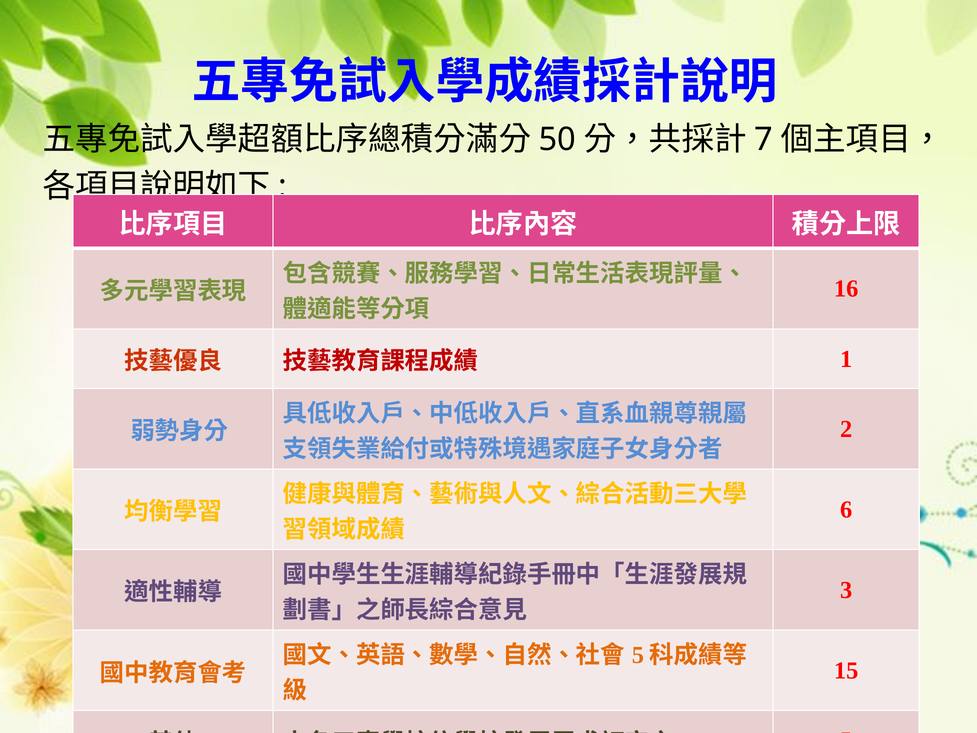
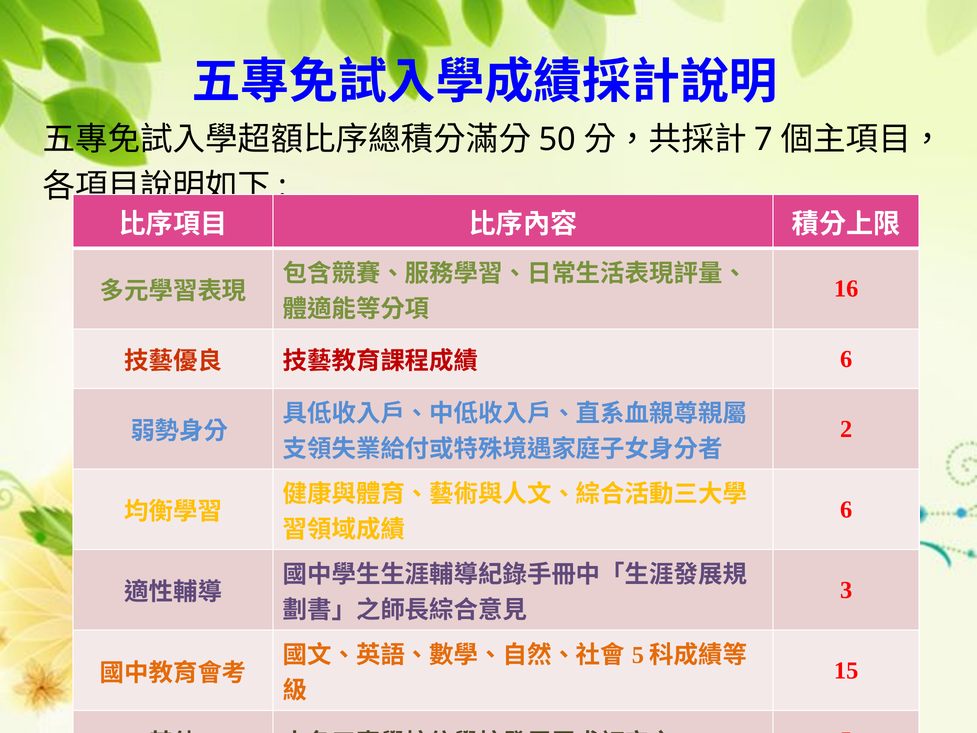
1: 1 -> 6 (846, 359)
